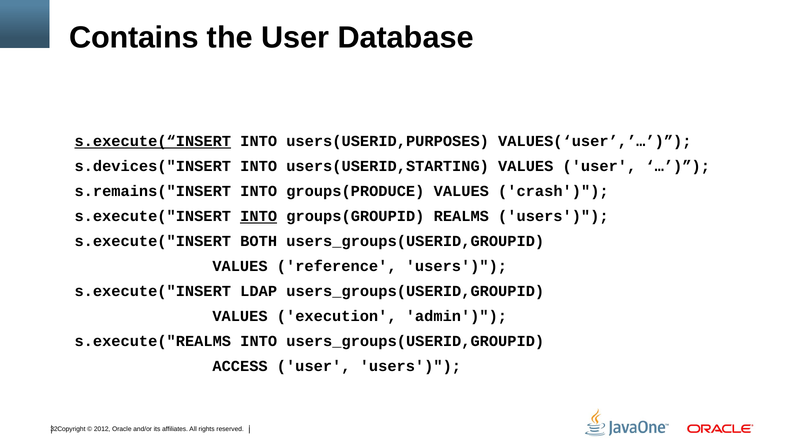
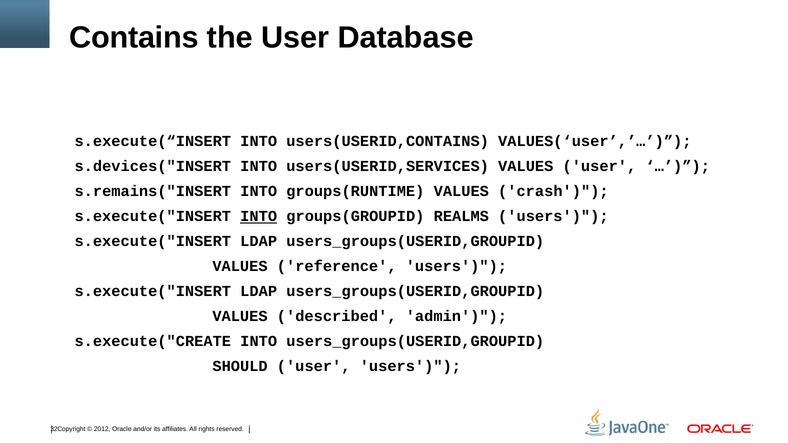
s.execute(“INSERT underline: present -> none (153, 141)
users(USERID,PURPOSES: users(USERID,PURPOSES -> users(USERID,CONTAINS (388, 141)
users(USERID,STARTING: users(USERID,STARTING -> users(USERID,SERVICES (388, 166)
groups(PRODUCE: groups(PRODUCE -> groups(RUNTIME (355, 191)
BOTH: BOTH -> LDAP (259, 241)
execution: execution -> described (337, 316)
s.execute("REALMS: s.execute("REALMS -> s.execute("CREATE (153, 341)
ACCESS: ACCESS -> SHOULD (240, 366)
